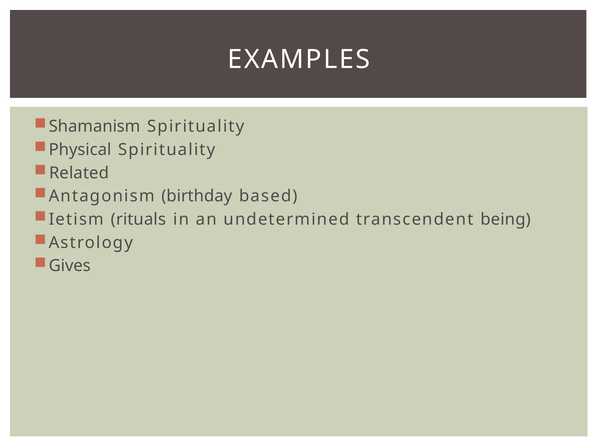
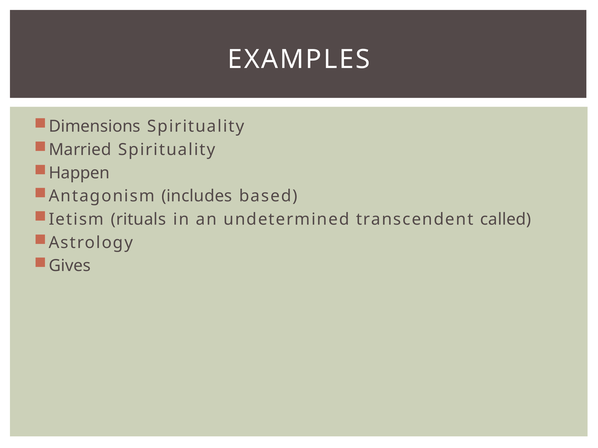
Shamanism: Shamanism -> Dimensions (95, 127)
Physical: Physical -> Married (80, 150)
Related: Related -> Happen (79, 173)
birthday: birthday -> includes (197, 196)
being: being -> called (506, 220)
